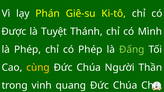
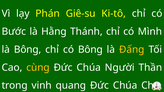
Được: Được -> Bước (14, 32)
Tuyệt: Tuyệt -> Hằng (54, 32)
là Phép: Phép -> Bông (28, 50)
có Phép: Phép -> Bông (90, 50)
Đấng colour: light green -> yellow (132, 50)
